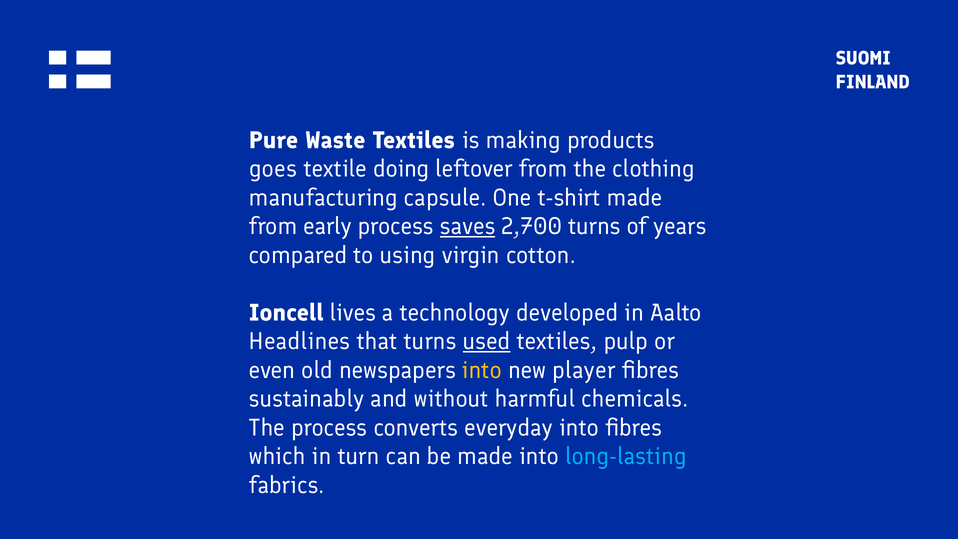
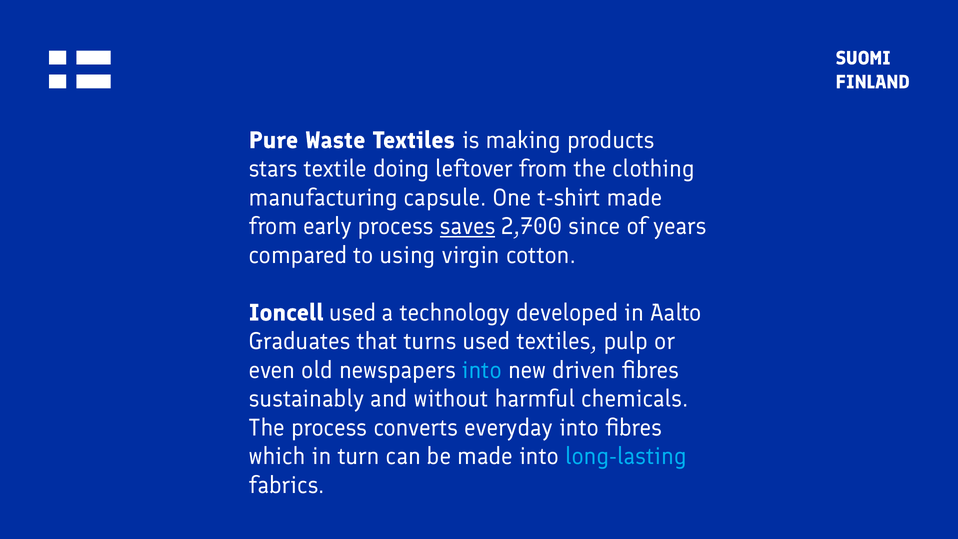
goes: goes -> stars (273, 169)
2,700 turns: turns -> since (594, 226)
Ioncell lives: lives -> used (353, 313)
Headlines: Headlines -> Graduates (300, 341)
used underline: present -> none (487, 341)
into colour: yellow -> light blue (482, 370)
player: player -> driven (584, 370)
